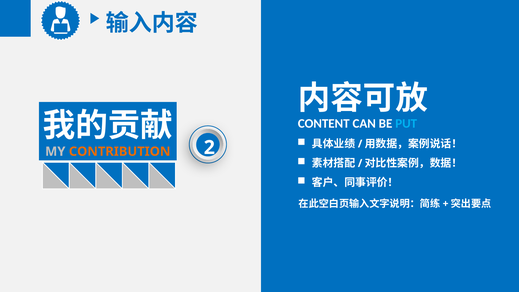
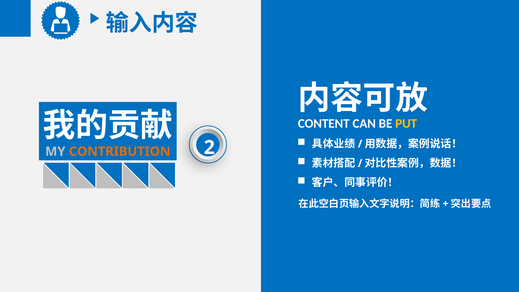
PUT colour: light blue -> yellow (406, 123)
